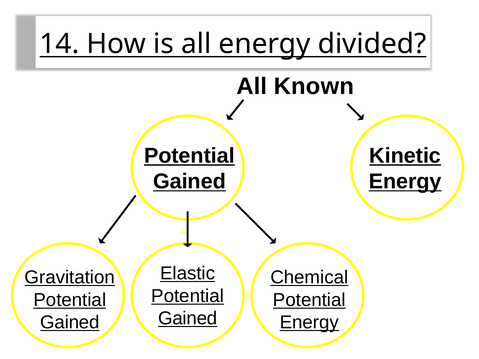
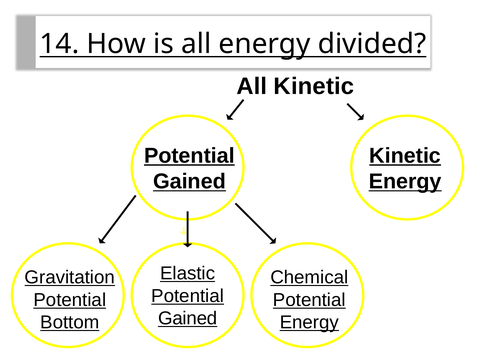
All Known: Known -> Kinetic (314, 86)
Gained: Gained -> Bottom (70, 323)
